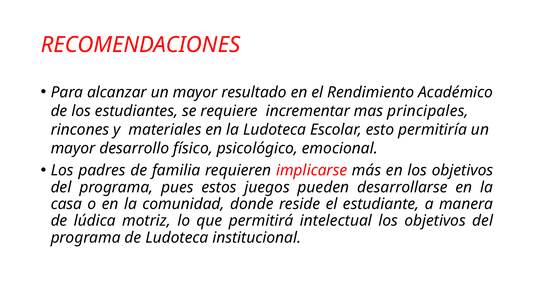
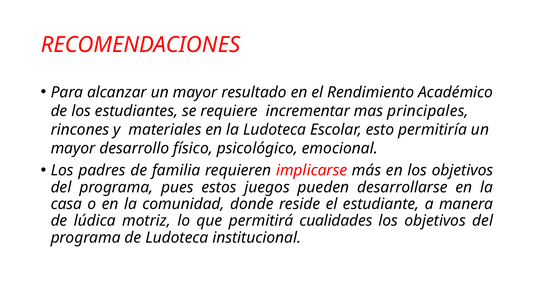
intelectual: intelectual -> cualidades (336, 221)
